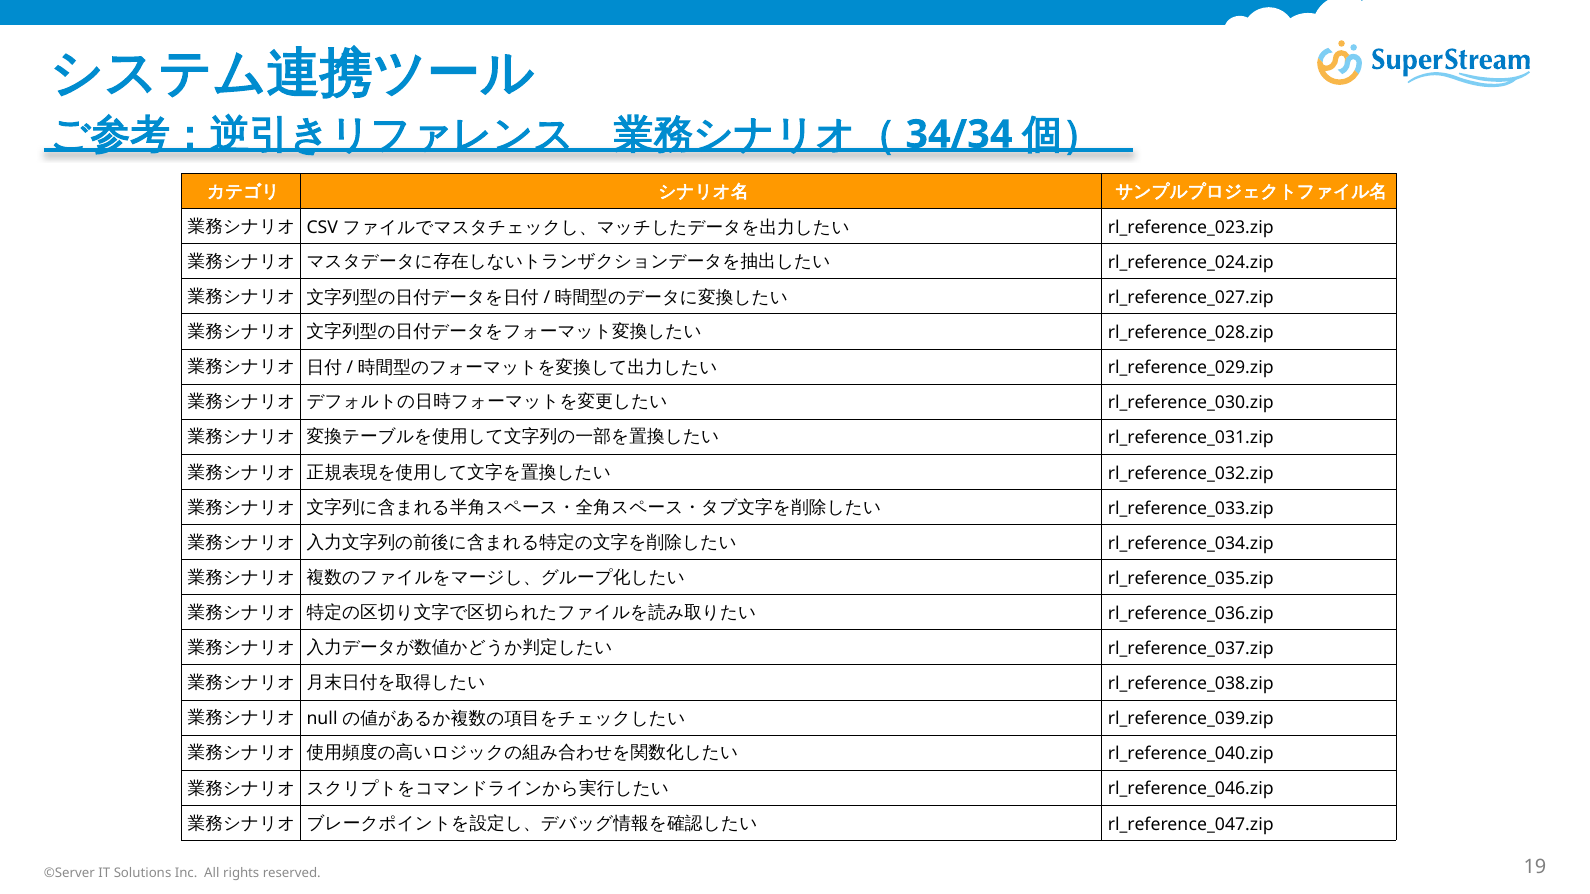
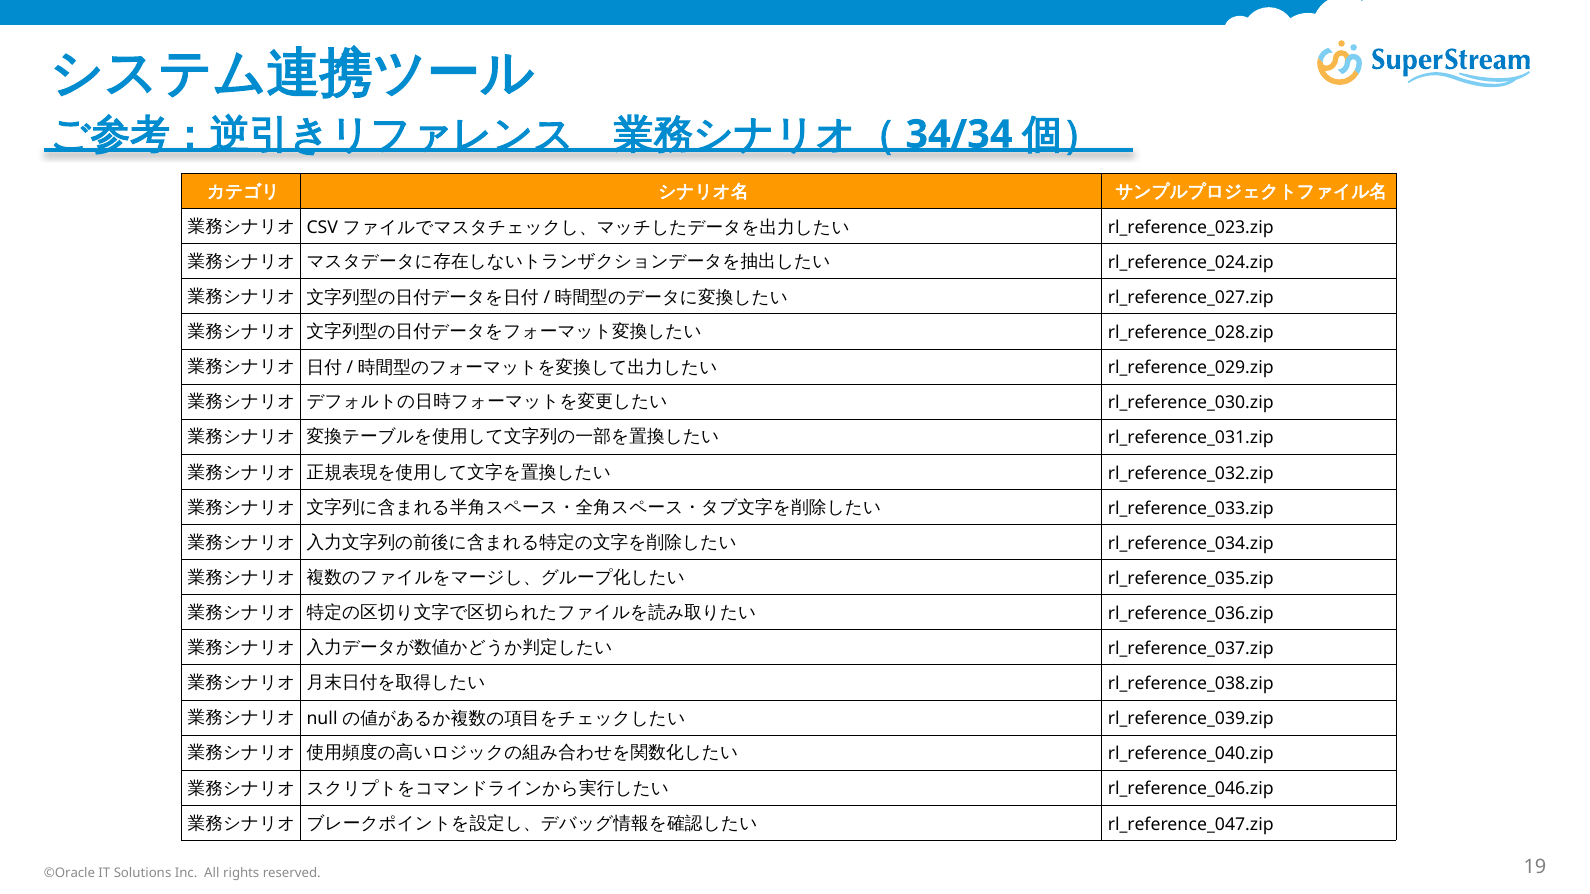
©Server: ©Server -> ©Oracle (69, 874)
